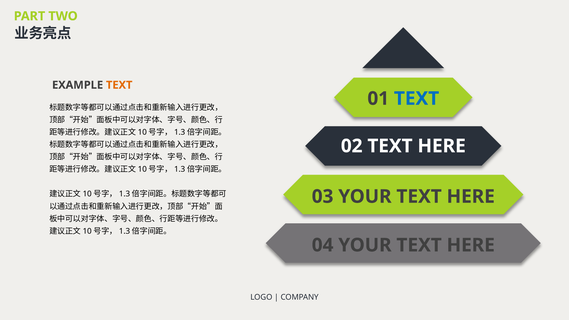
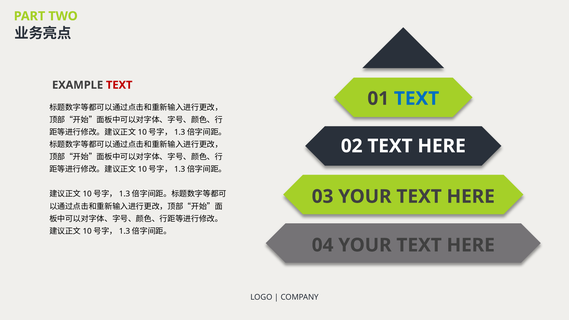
TEXT colour: orange -> red (119, 85)
